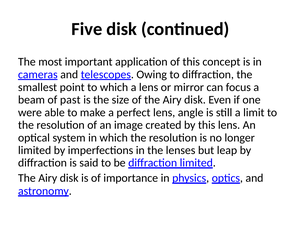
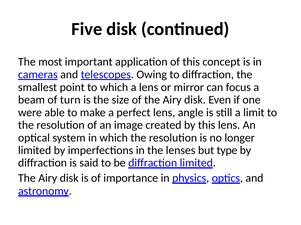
past: past -> turn (70, 100)
leap: leap -> type (227, 151)
